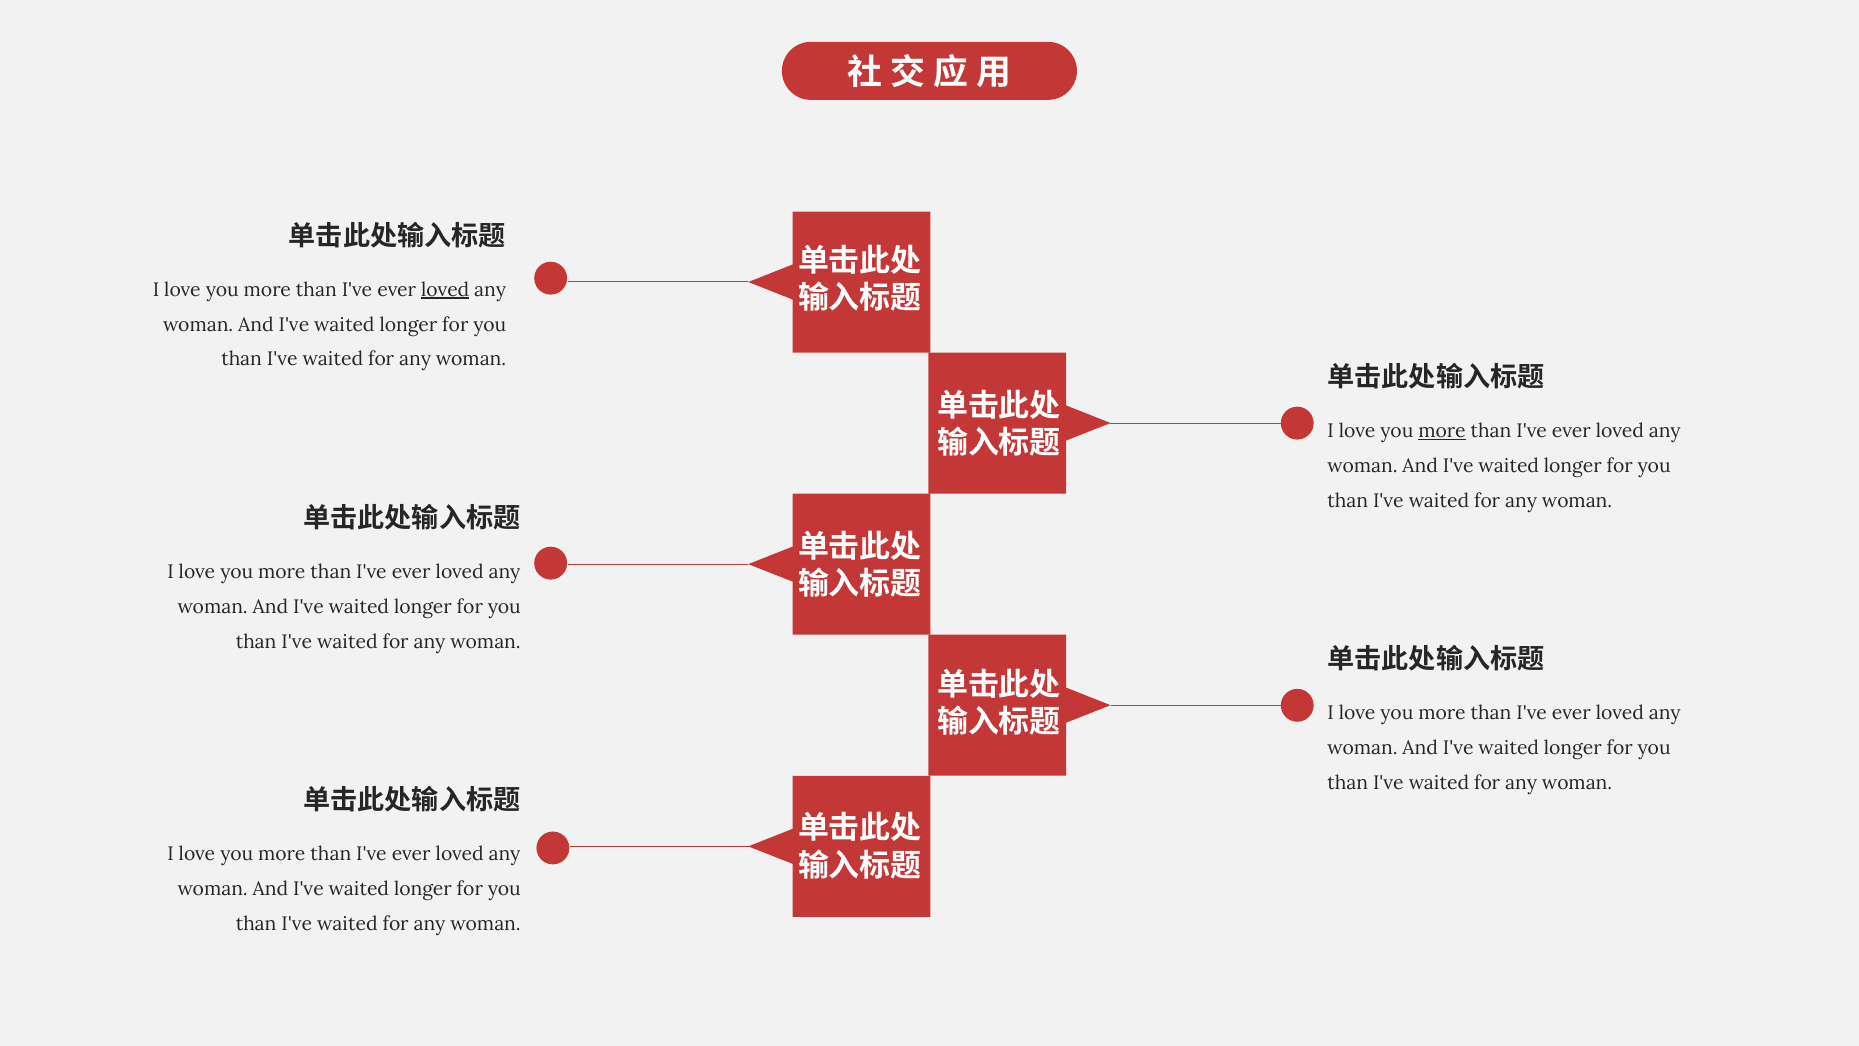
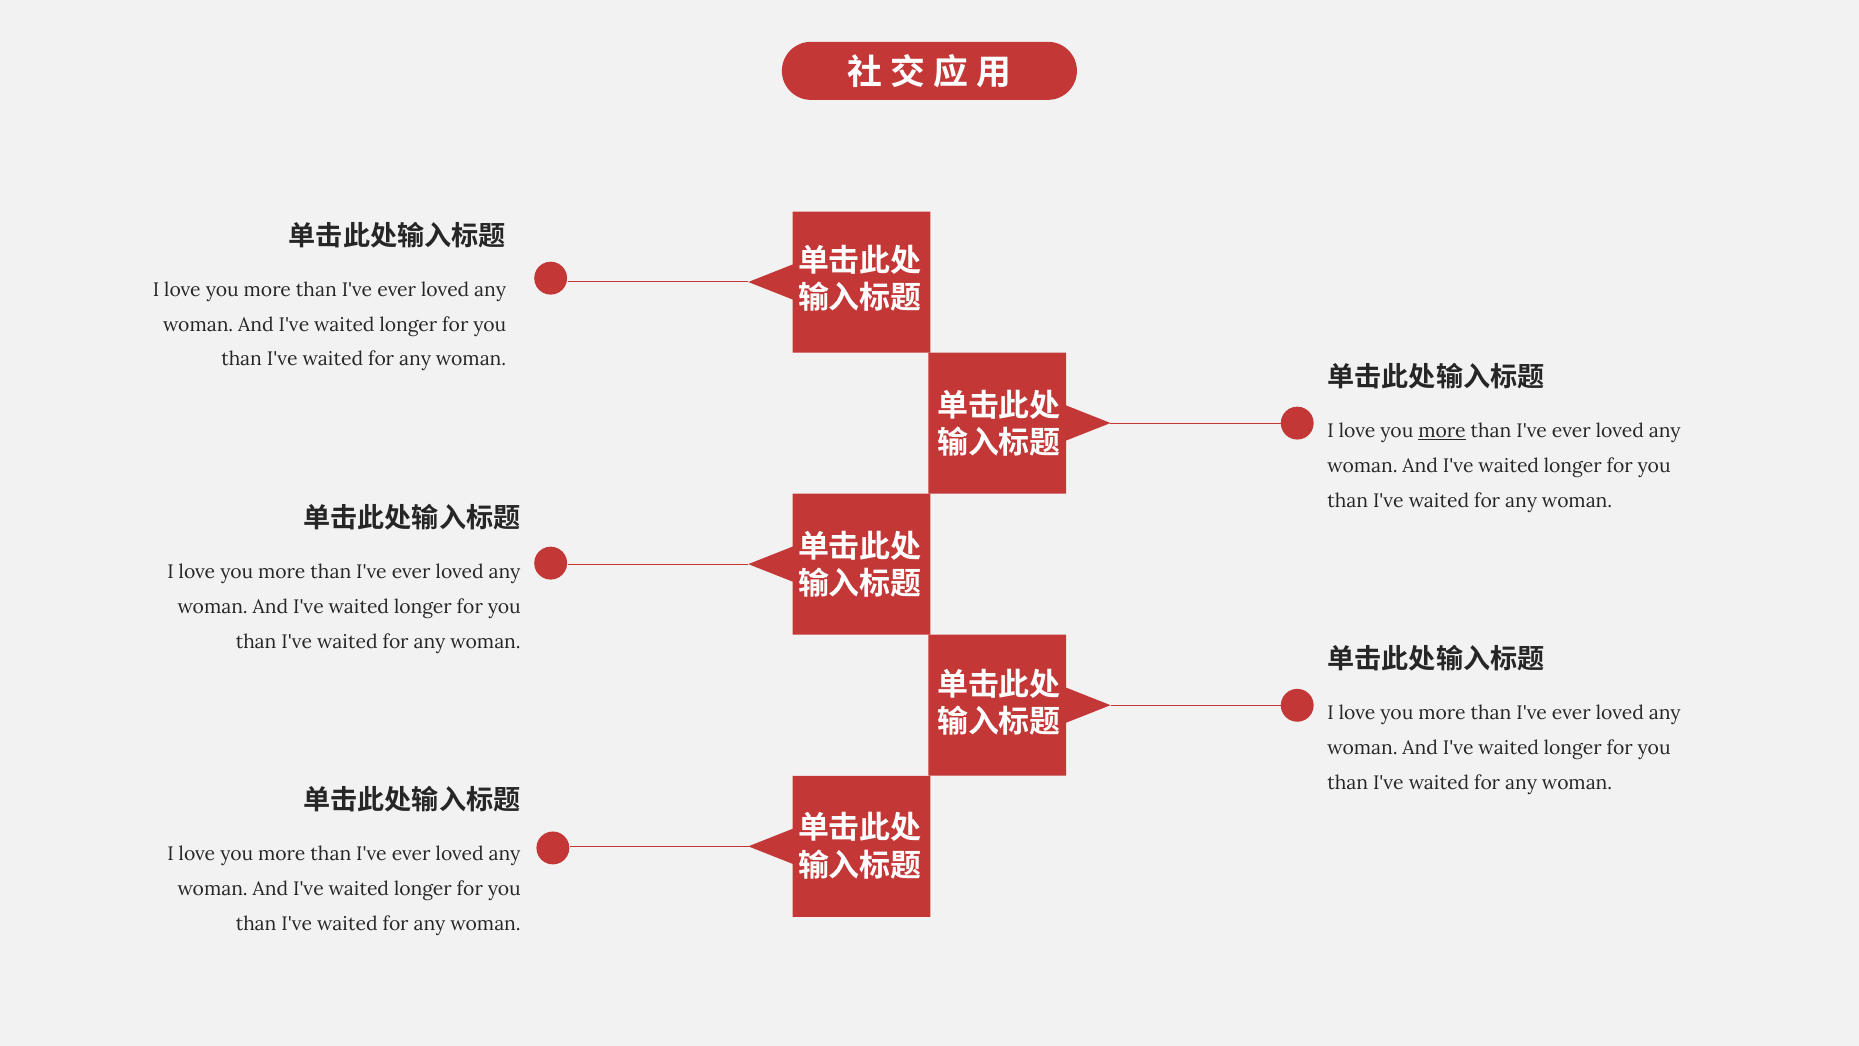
loved underline: present -> none (445, 290)
